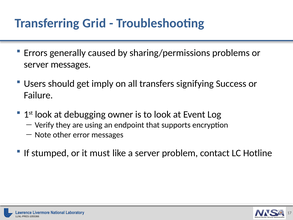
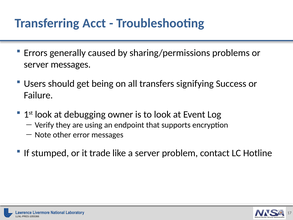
Grid: Grid -> Acct (94, 23)
imply: imply -> being (102, 83)
must: must -> trade (100, 153)
